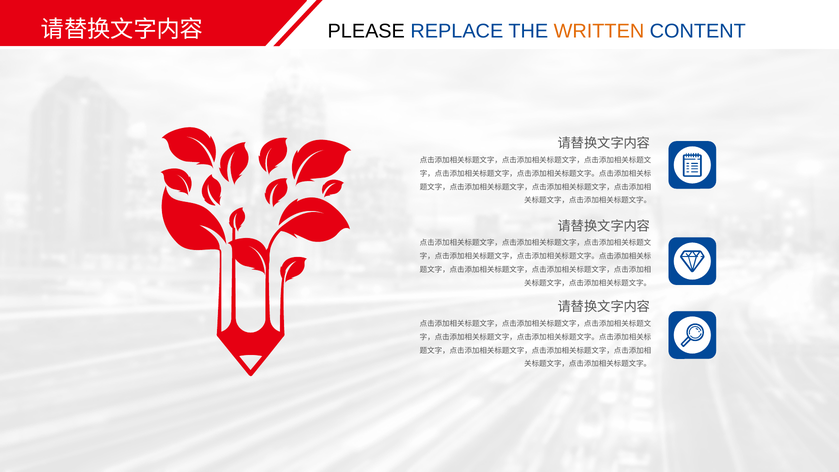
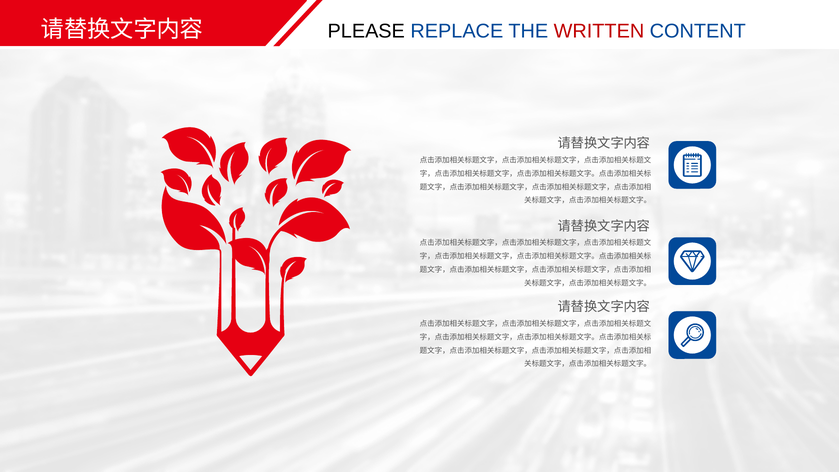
WRITTEN colour: orange -> red (599, 31)
